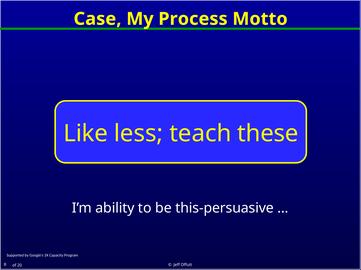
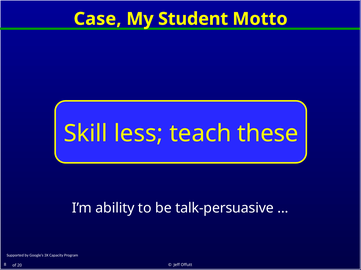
Process: Process -> Student (193, 19)
Like: Like -> Skill (86, 134)
this-persuasive: this-persuasive -> talk-persuasive (225, 209)
